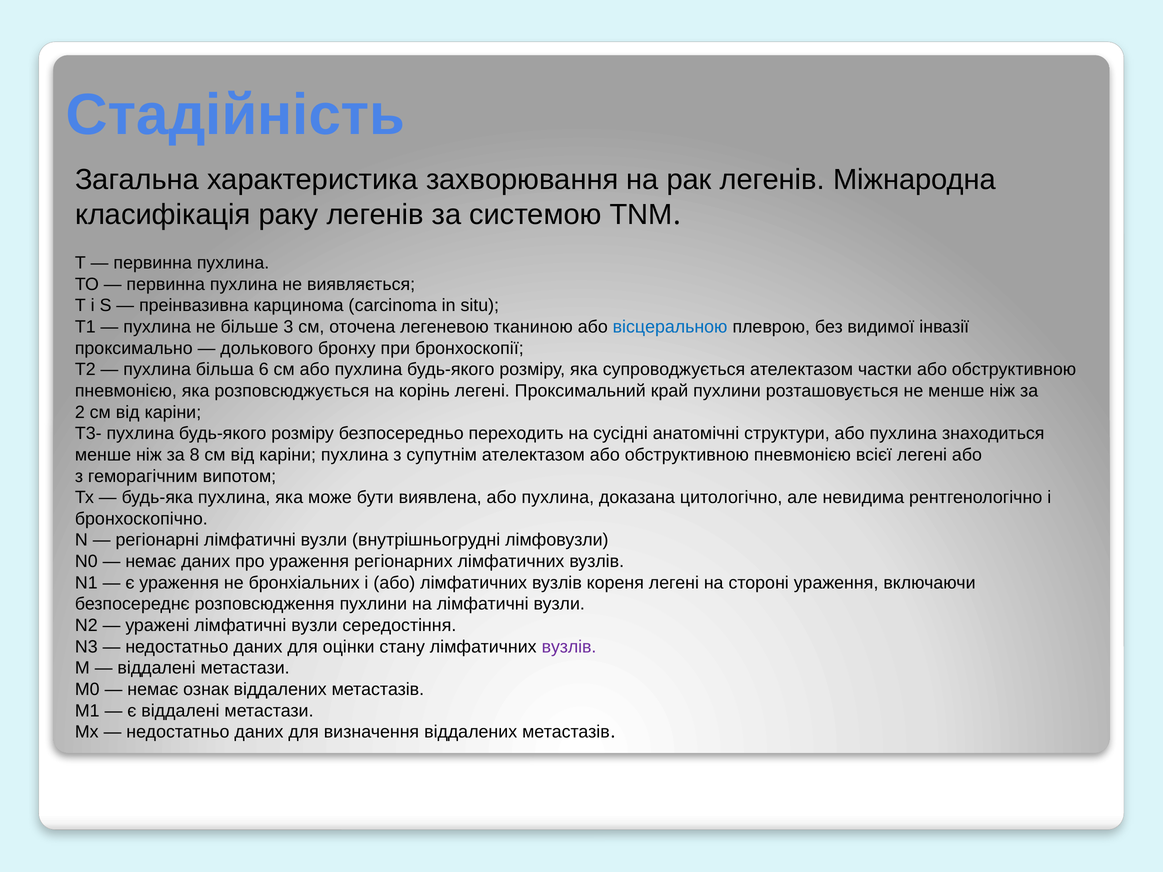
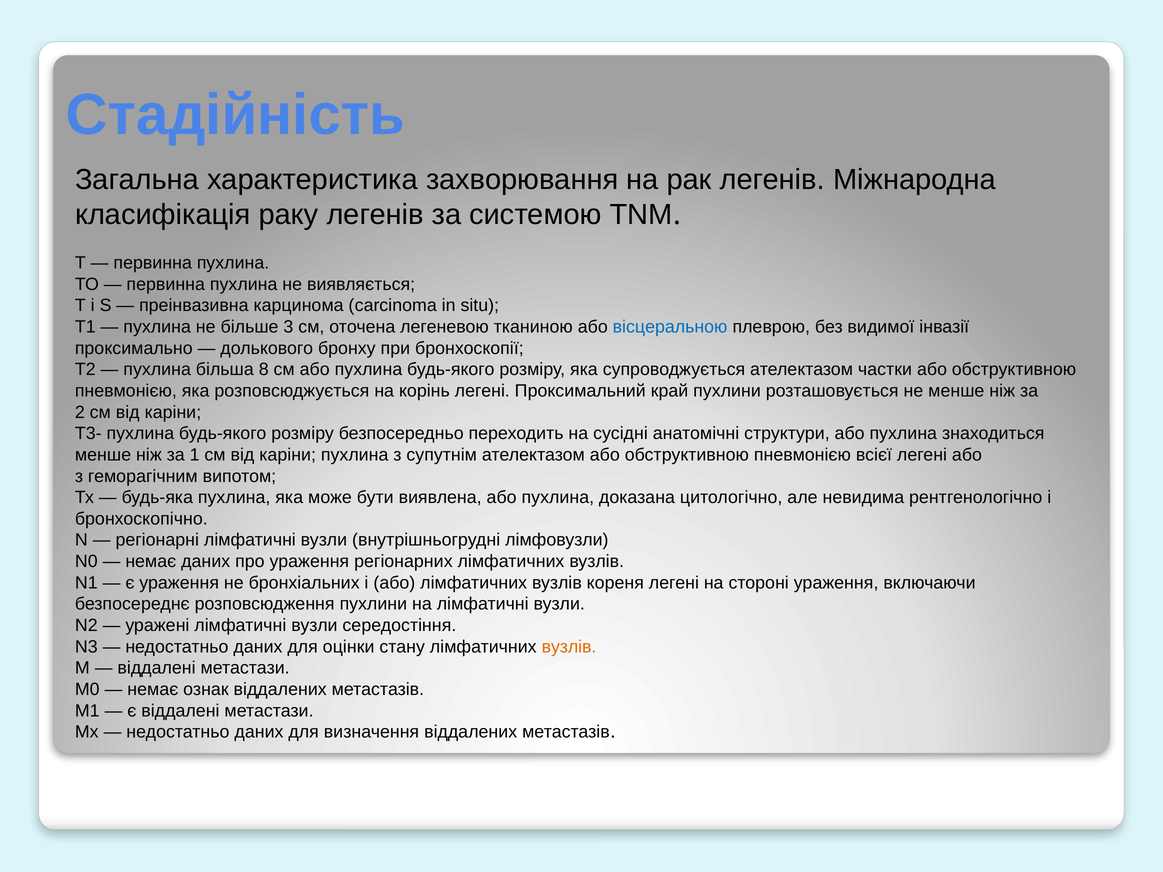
6: 6 -> 8 (264, 370)
8: 8 -> 1 (195, 455)
вузлів colour: purple -> orange (569, 647)
